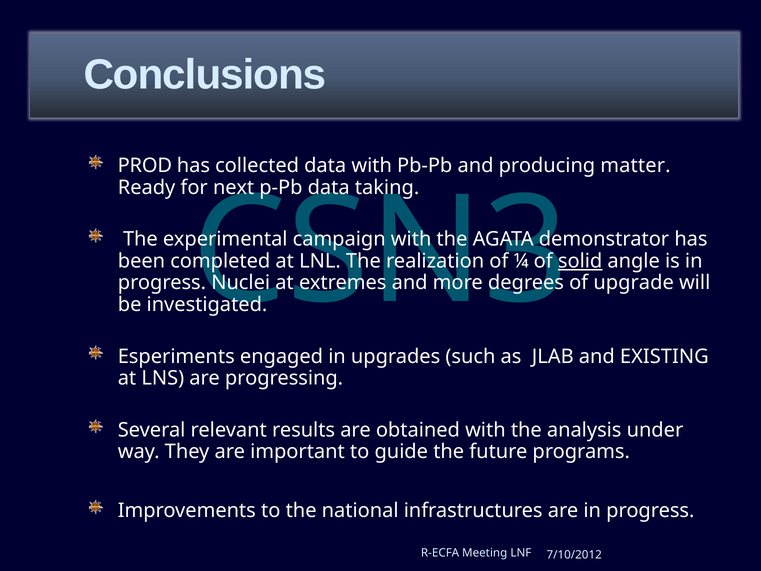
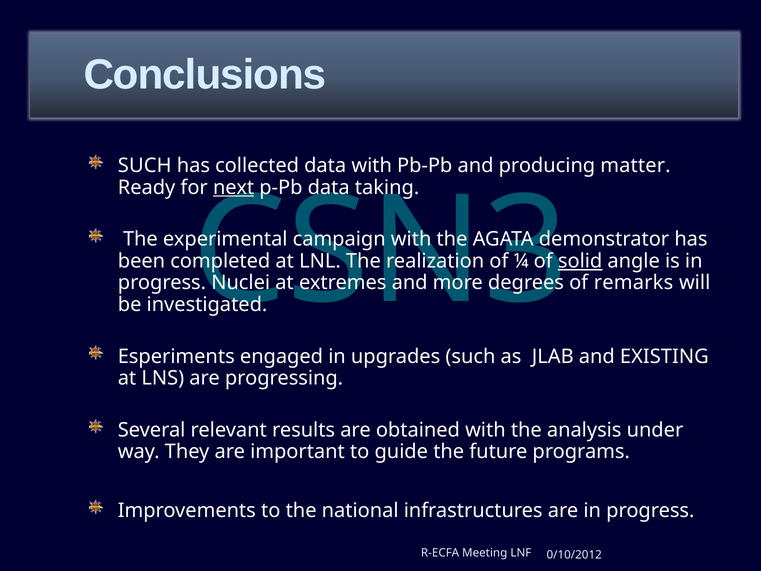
PROD: PROD -> SUCH (145, 166)
next underline: none -> present (234, 187)
upgrade: upgrade -> remarks (634, 283)
7/10/2012: 7/10/2012 -> 0/10/2012 (574, 554)
